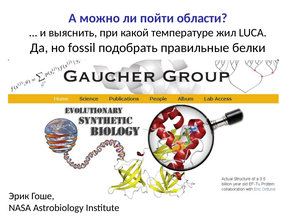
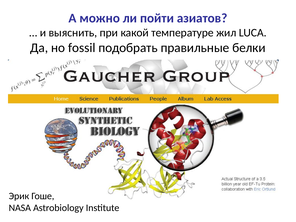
области: области -> азиатов (202, 18)
